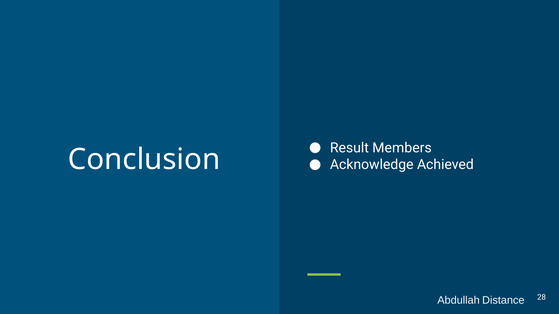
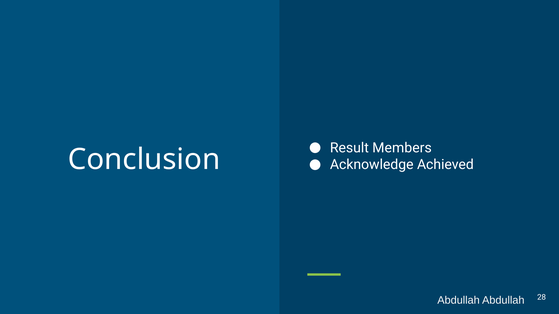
Abdullah Distance: Distance -> Abdullah (503, 301)
